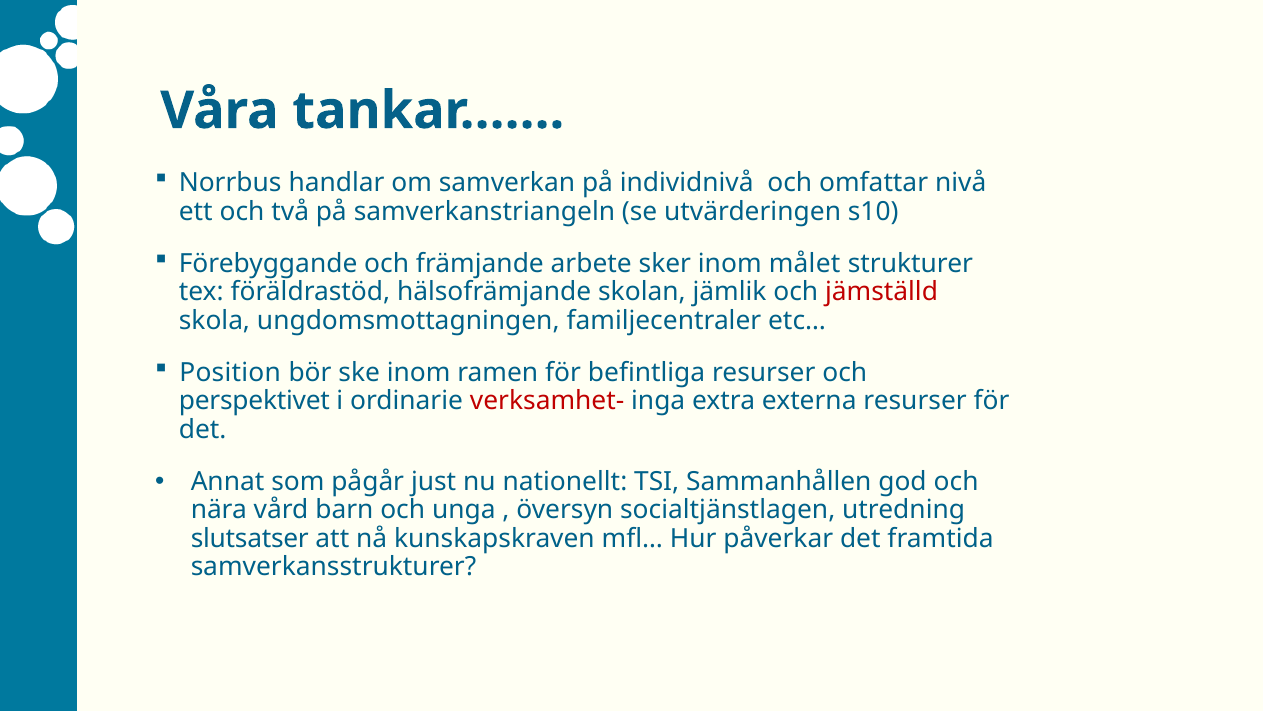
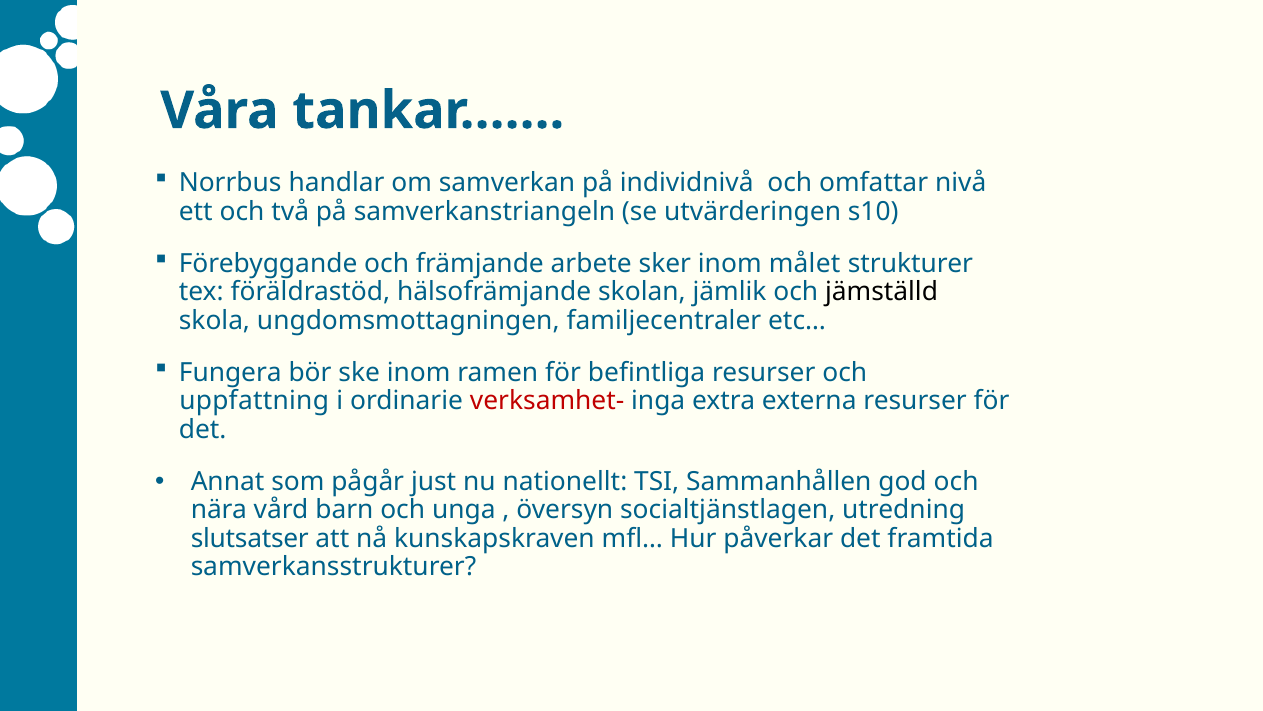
jämställd colour: red -> black (882, 292)
Position: Position -> Fungera (230, 372)
perspektivet: perspektivet -> uppfattning (254, 401)
